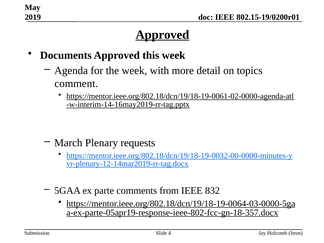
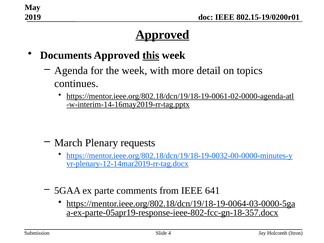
this underline: none -> present (151, 55)
comment: comment -> continues (76, 83)
832: 832 -> 641 (212, 191)
